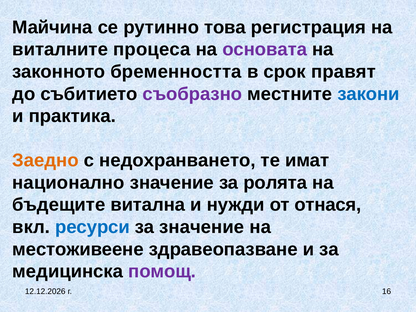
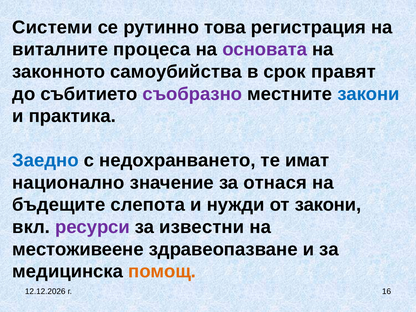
Майчина: Майчина -> Системи (52, 27)
бременността: бременността -> самоубийства (176, 72)
Заедно colour: orange -> blue (46, 161)
ролята: ролята -> отнася (275, 183)
витална: витална -> слепота (148, 205)
от отнася: отнася -> закони (328, 205)
ресурси colour: blue -> purple (93, 227)
за значение: значение -> известни (202, 227)
помощ colour: purple -> orange (162, 271)
